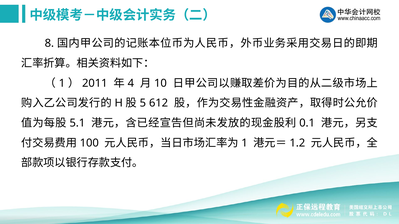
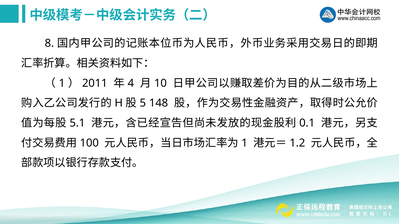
612: 612 -> 148 (159, 103)
